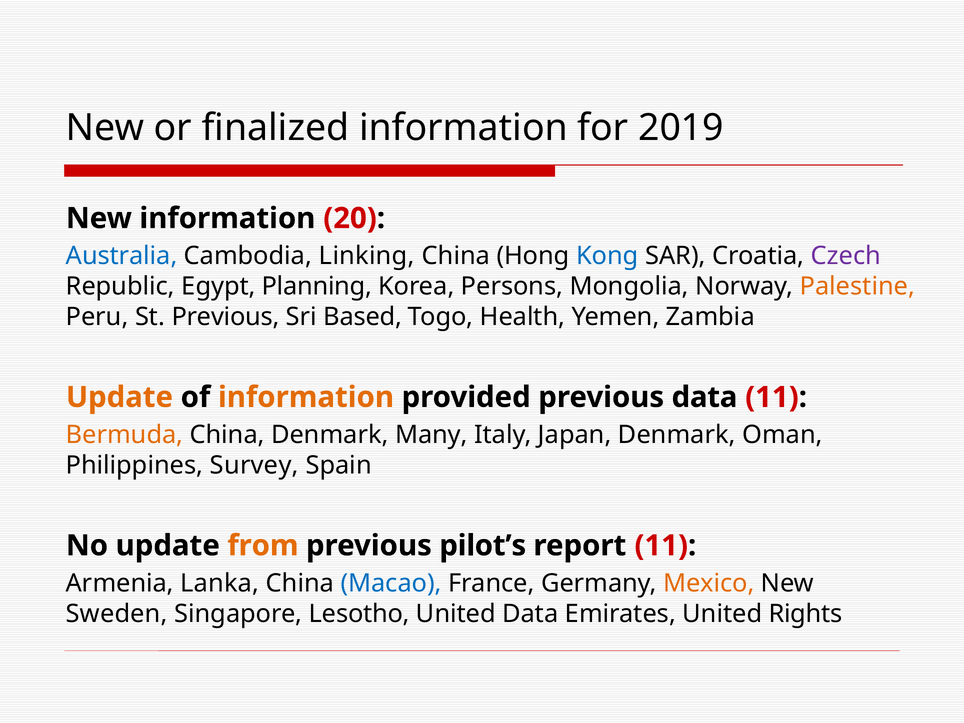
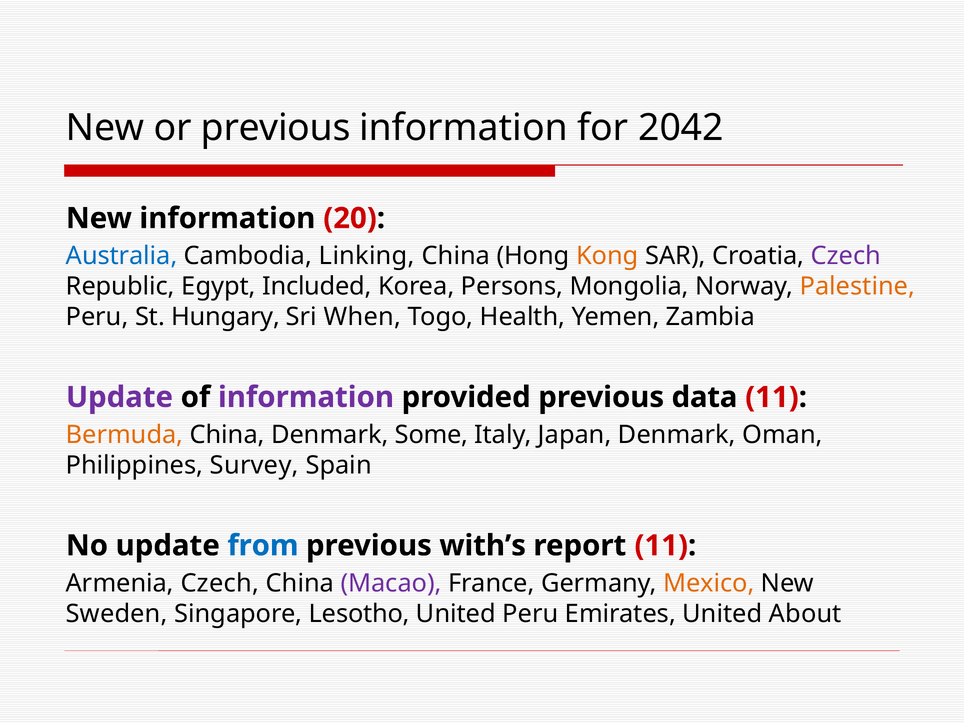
or finalized: finalized -> previous (276, 128)
2019: 2019 -> 2042 (681, 128)
Kong colour: blue -> orange (607, 256)
Planning: Planning -> Included (317, 287)
St Previous: Previous -> Hungary (226, 317)
Based: Based -> When (362, 317)
Update colour: orange -> purple (119, 397)
information colour: orange -> purple (306, 397)
Many: Many -> Some (431, 435)
from colour: orange -> blue (263, 546)
pilot’s: pilot’s -> with’s (483, 546)
Armenia Lanka: Lanka -> Czech (220, 583)
Macao colour: blue -> purple (391, 583)
United Data: Data -> Peru (530, 614)
Rights: Rights -> About (805, 614)
